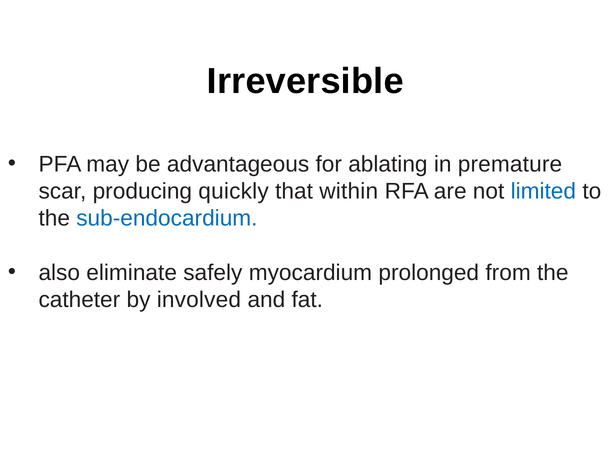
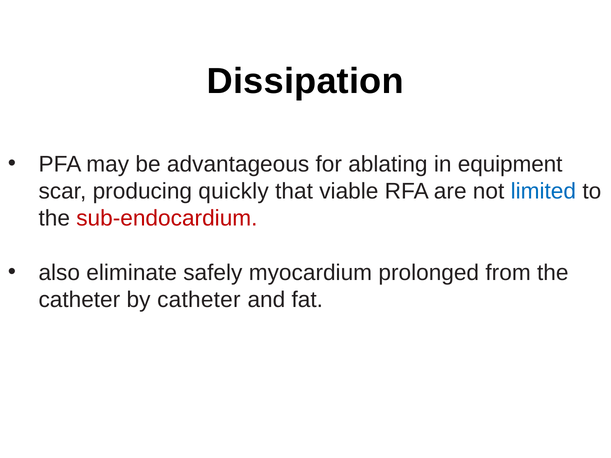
Irreversible: Irreversible -> Dissipation (305, 81)
premature: premature -> equipment (510, 164)
within: within -> viable (349, 191)
sub-endocardium colour: blue -> red (167, 219)
by involved: involved -> catheter (199, 300)
